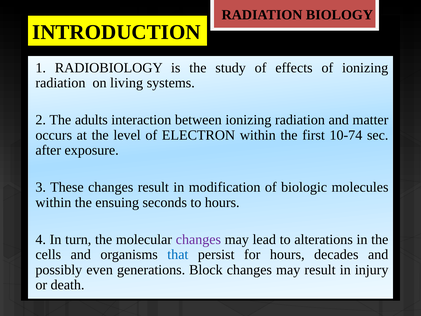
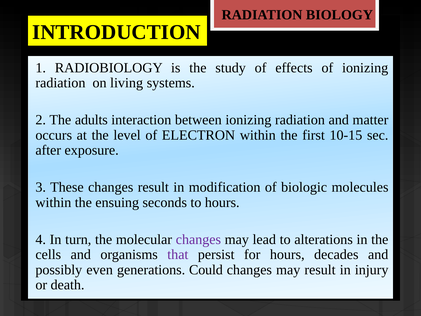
10-74: 10-74 -> 10-15 (346, 135)
that colour: blue -> purple (178, 254)
Block: Block -> Could (206, 270)
